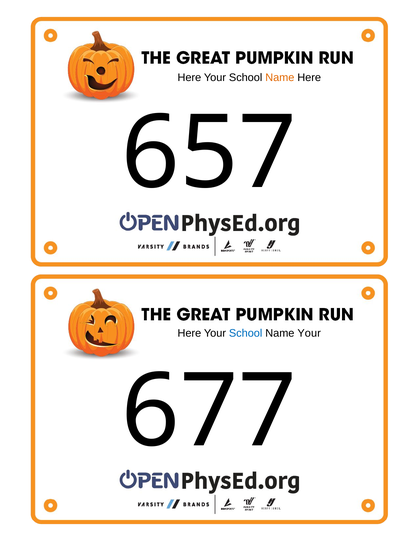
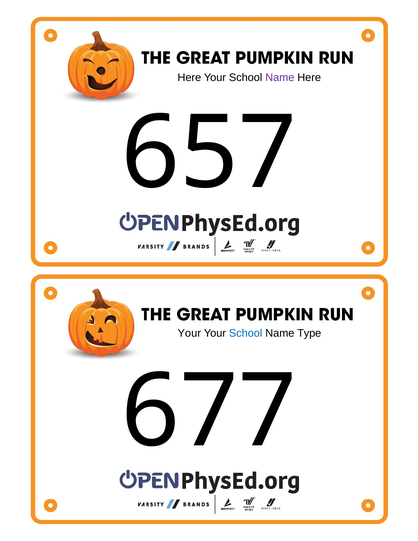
Name colour: orange -> purple (280, 77)
Here: Here -> Your (189, 333)
Name Your: Your -> Type (309, 333)
